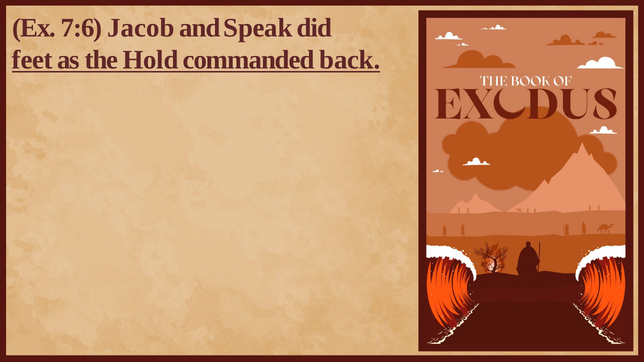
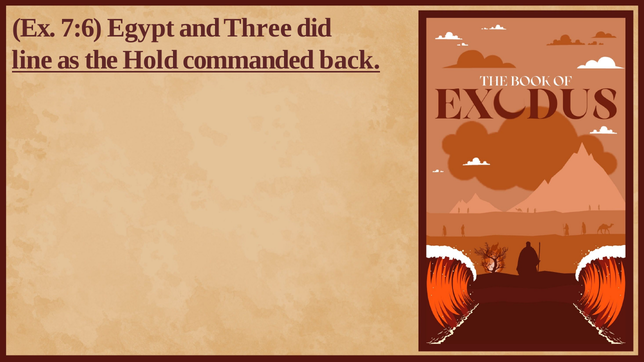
Jacob: Jacob -> Egypt (141, 28)
Speak: Speak -> Three (258, 28)
feet: feet -> line (32, 60)
